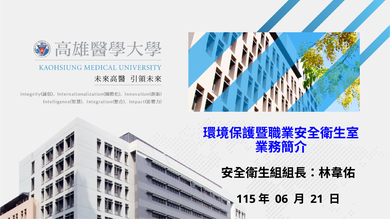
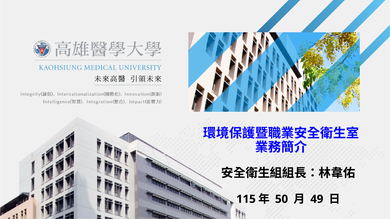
06: 06 -> 50 (282, 199)
21: 21 -> 49 (317, 199)
